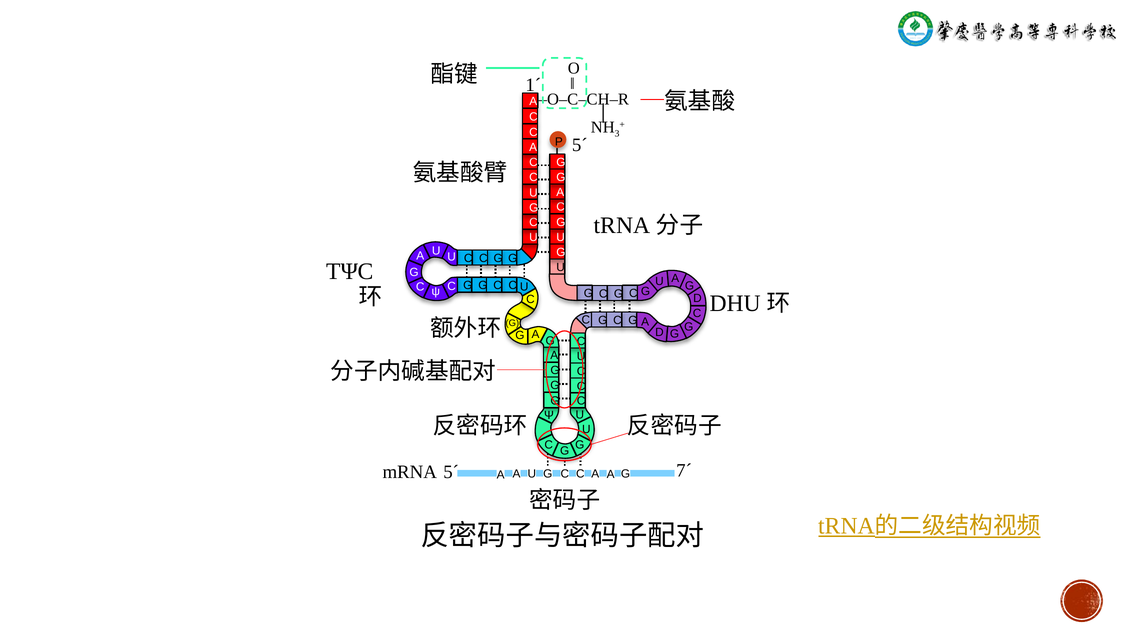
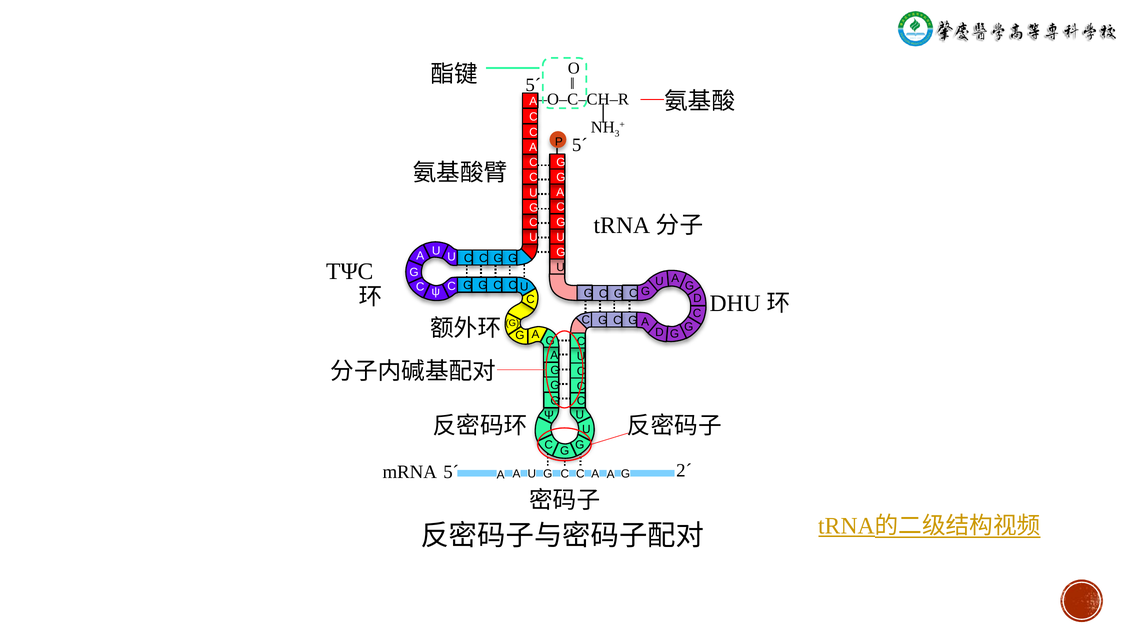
1´: 1´ -> 5´ (533, 85)
7´: 7´ -> 2´ (684, 470)
